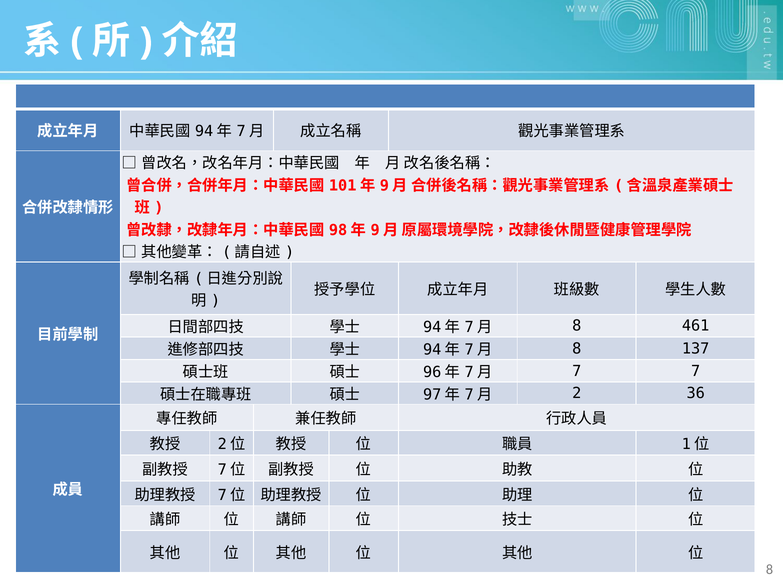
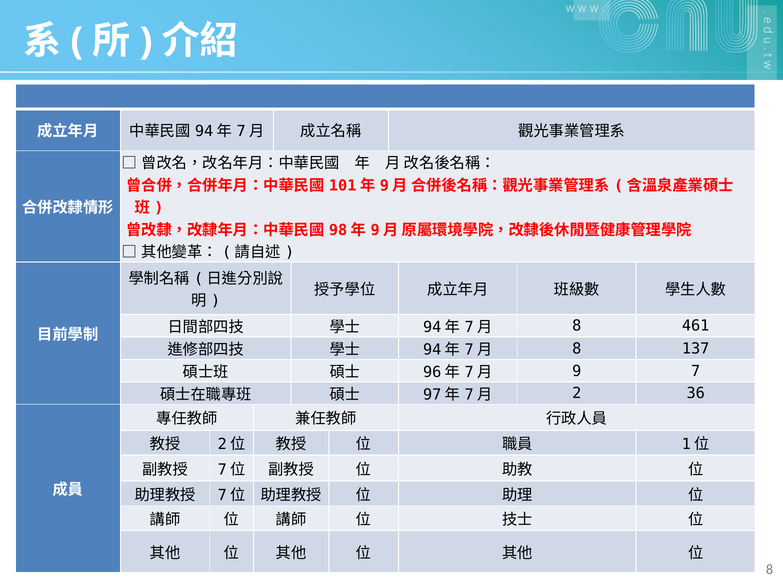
7: 7 -> 9 (577, 371)
